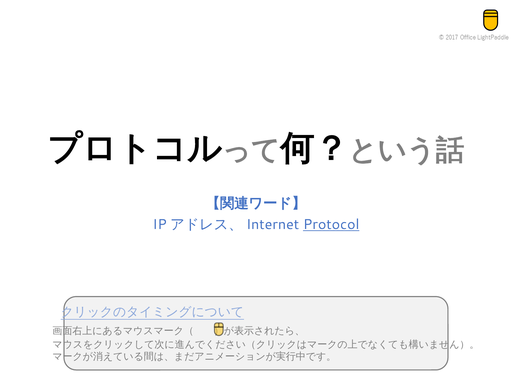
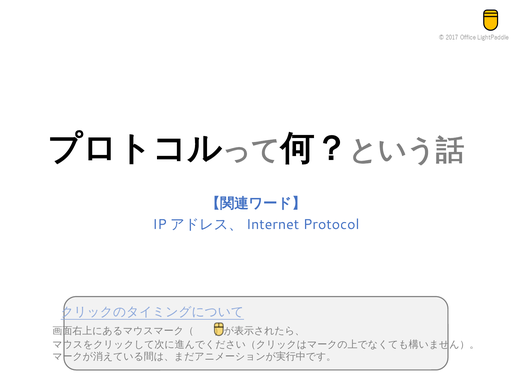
Protocol underline: present -> none (331, 225)
